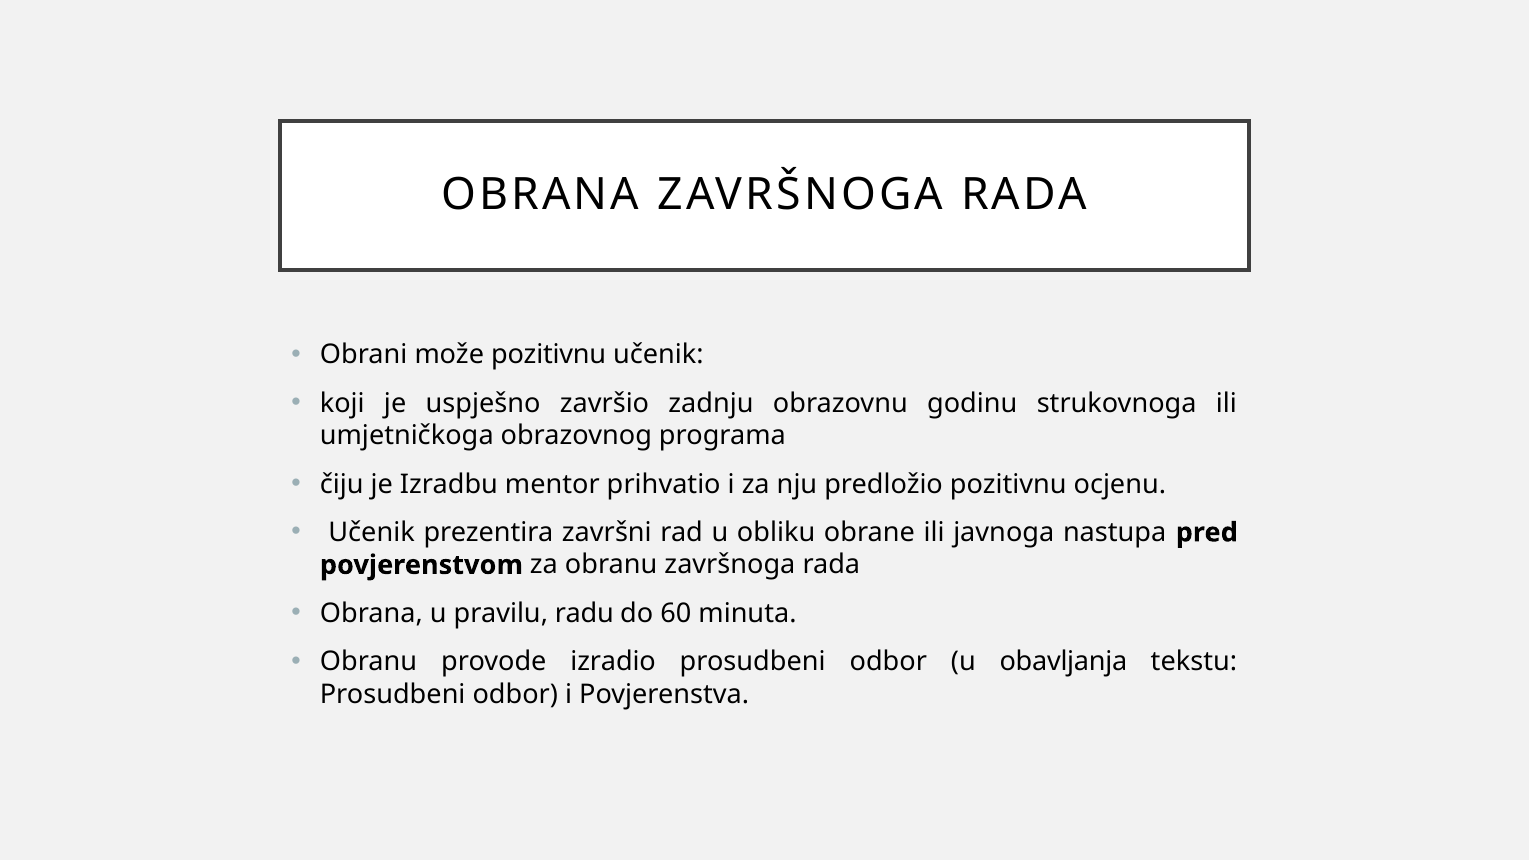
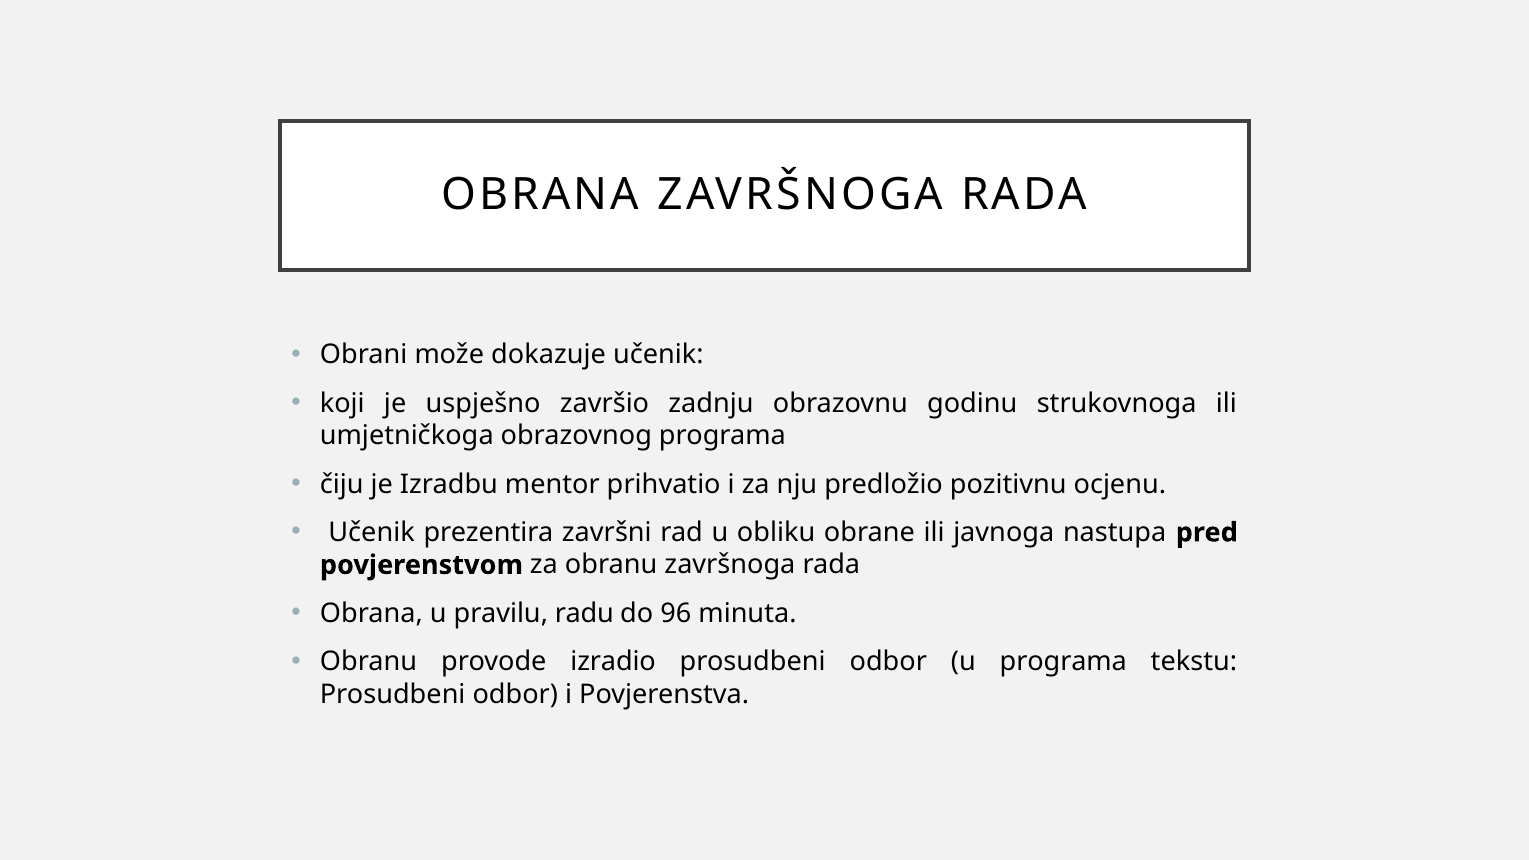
može pozitivnu: pozitivnu -> dokazuje (549, 355)
60: 60 -> 96 (676, 614)
u obavljanja: obavljanja -> programa (1063, 662)
